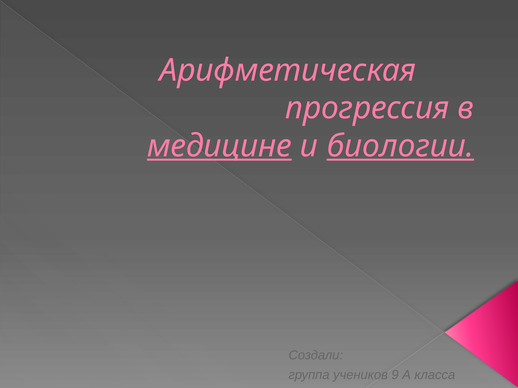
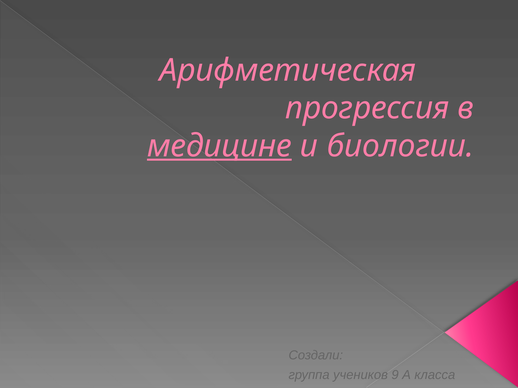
биологии underline: present -> none (400, 146)
